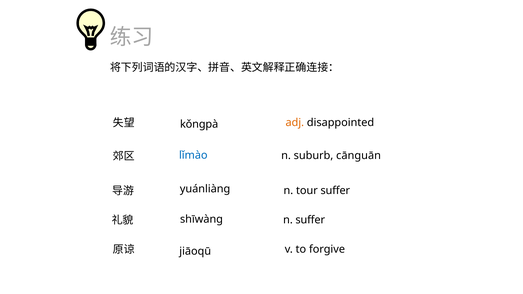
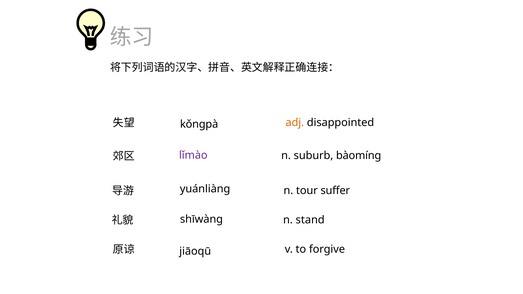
lǐmào colour: blue -> purple (193, 155)
cānguān: cānguān -> bàomíng (359, 156)
n suffer: suffer -> stand (310, 220)
